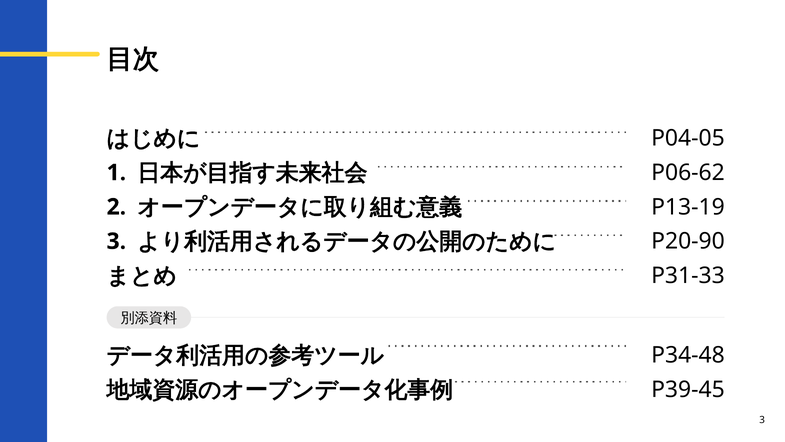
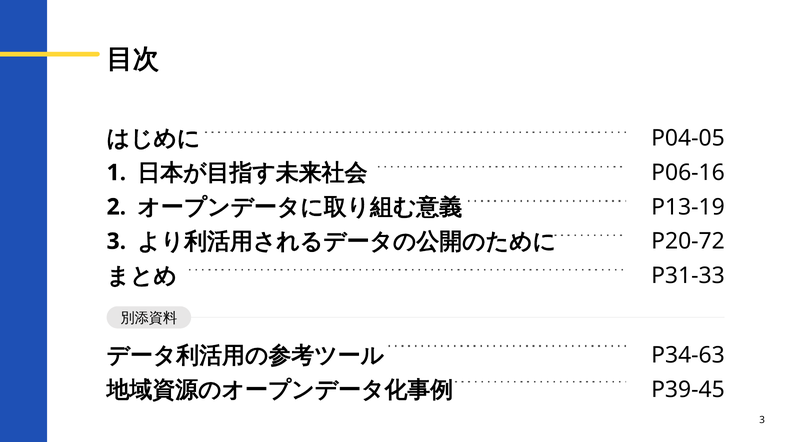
P06-62: P06-62 -> P06-16 (688, 172)
P20-90: P20-90 -> P20-72 (688, 241)
P34-48: P34-48 -> P34-63 (688, 355)
